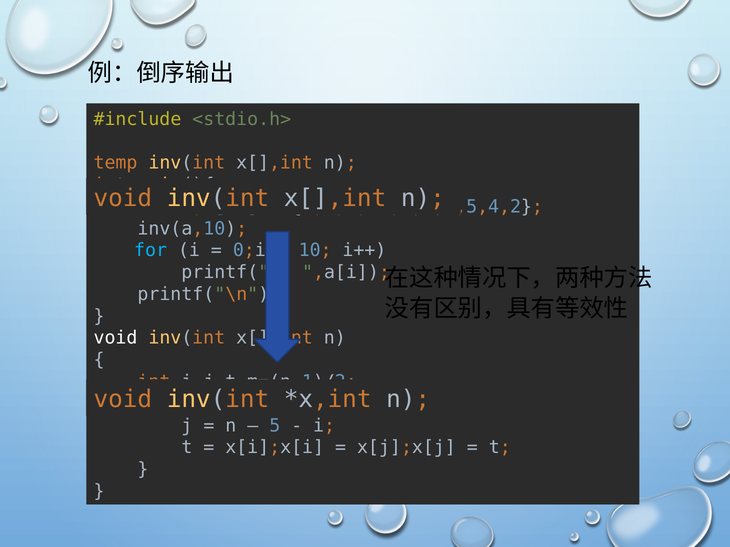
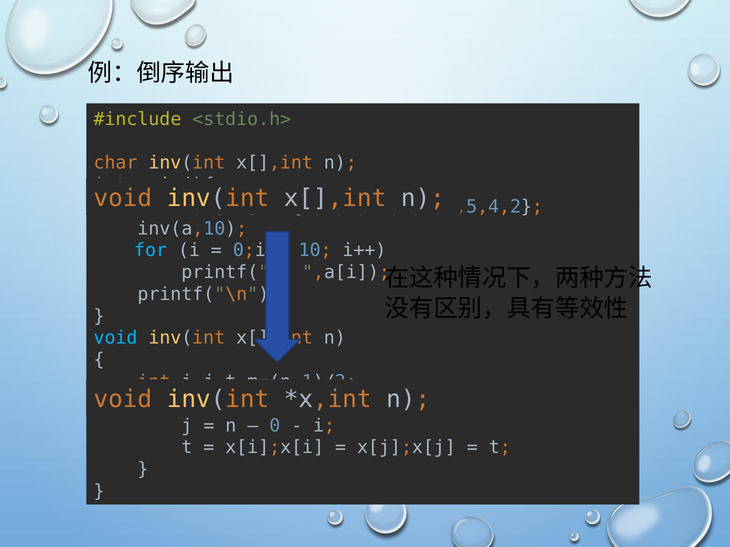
temp: temp -> char (116, 163)
void colour: white -> light blue (116, 338)
5: 5 -> 0 (275, 426)
